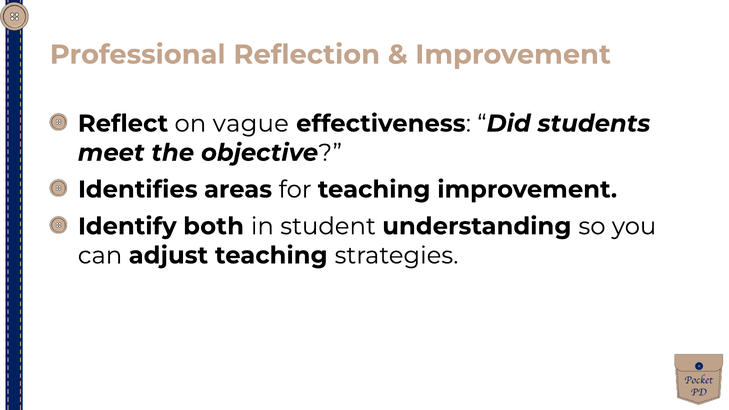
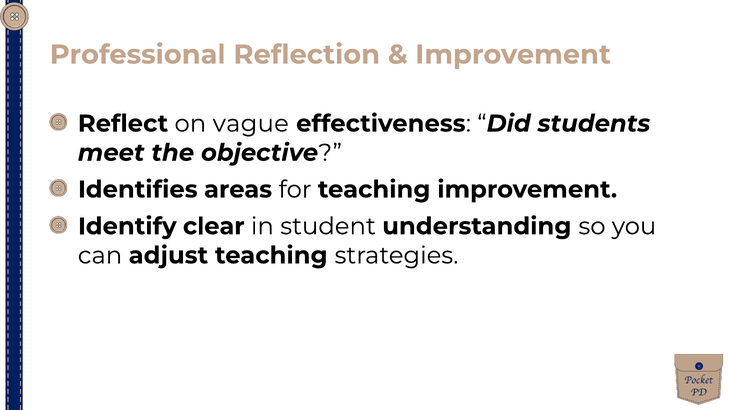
both: both -> clear (214, 226)
